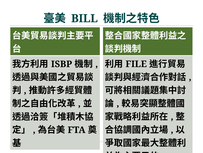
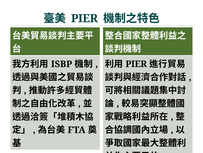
BILL: BILL -> PIER (84, 18)
FILE: FILE -> PIER (136, 64)
